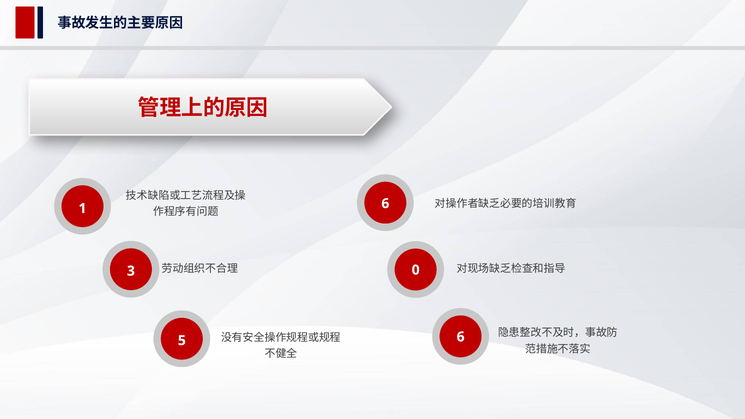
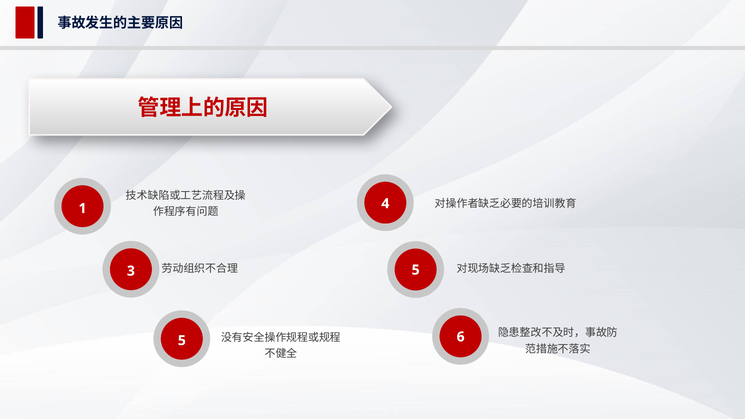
6: 6 -> 4 (385, 204)
0: 0 -> 5 (416, 270)
